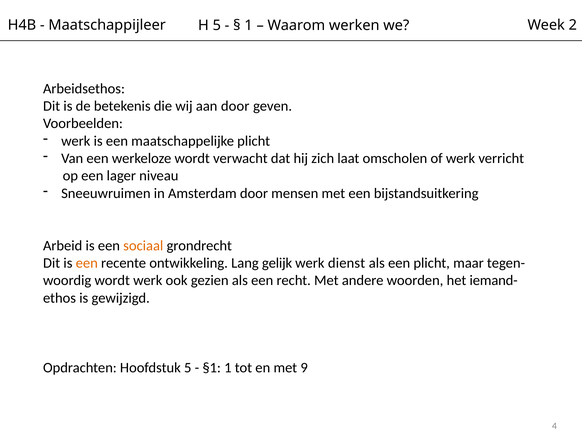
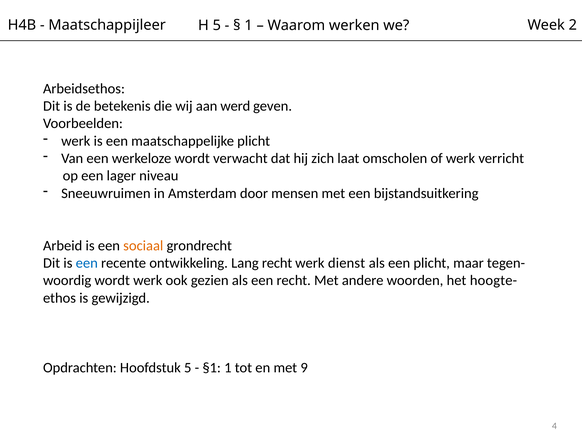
aan door: door -> werd (235, 106)
een colour: orange -> blue (87, 263)
Lang gelijk: gelijk -> recht (277, 263)
iemand-: iemand- -> hoogte- (493, 281)
